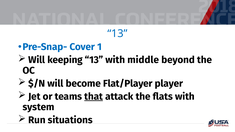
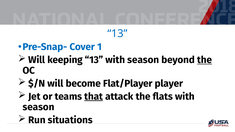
13 with middle: middle -> season (143, 60)
the underline: none -> present (205, 60)
system: system -> season (38, 107)
